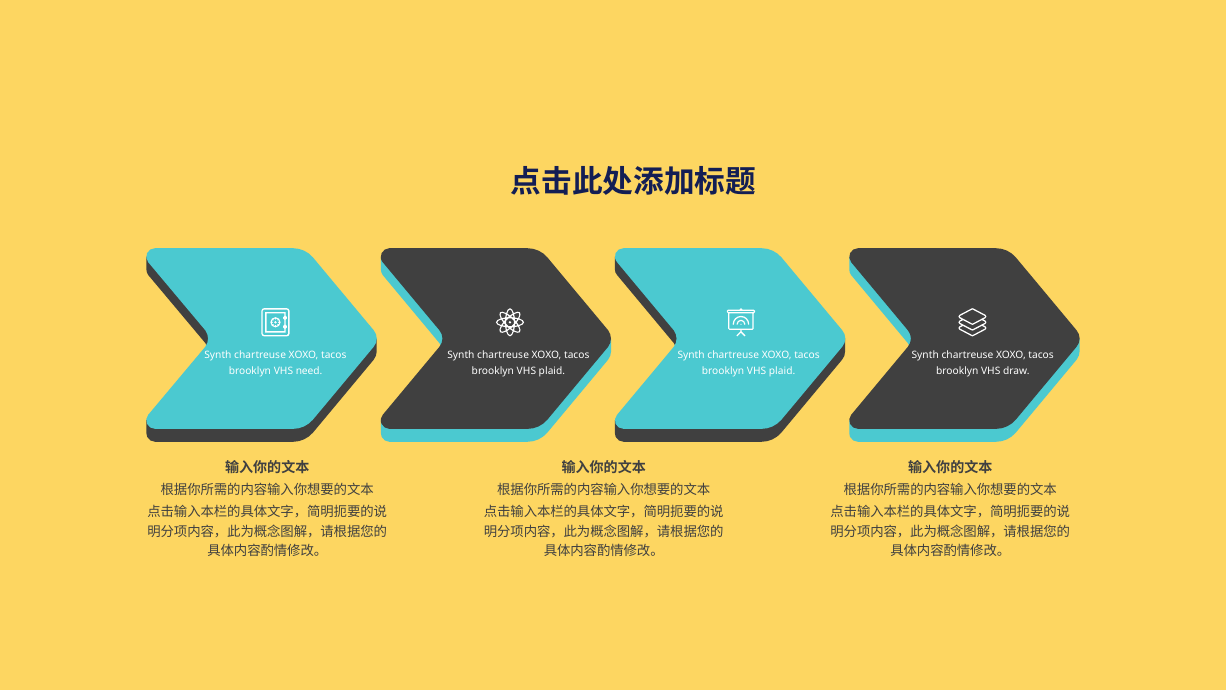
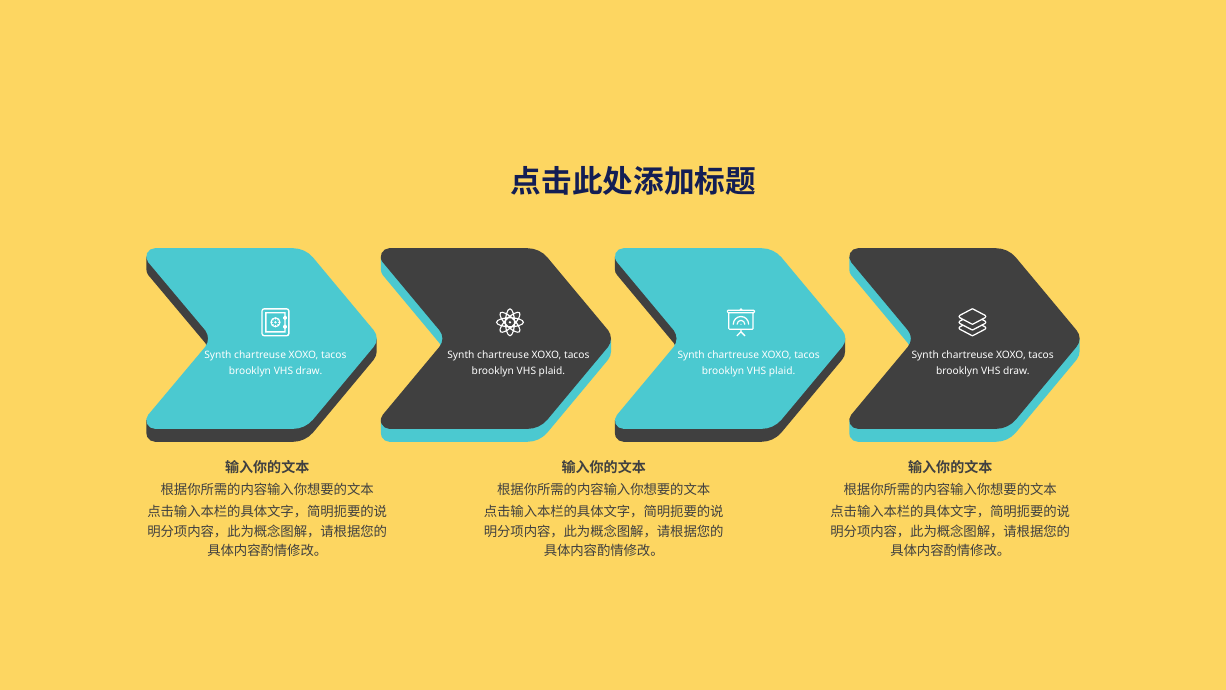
need: need -> draw (309, 371)
